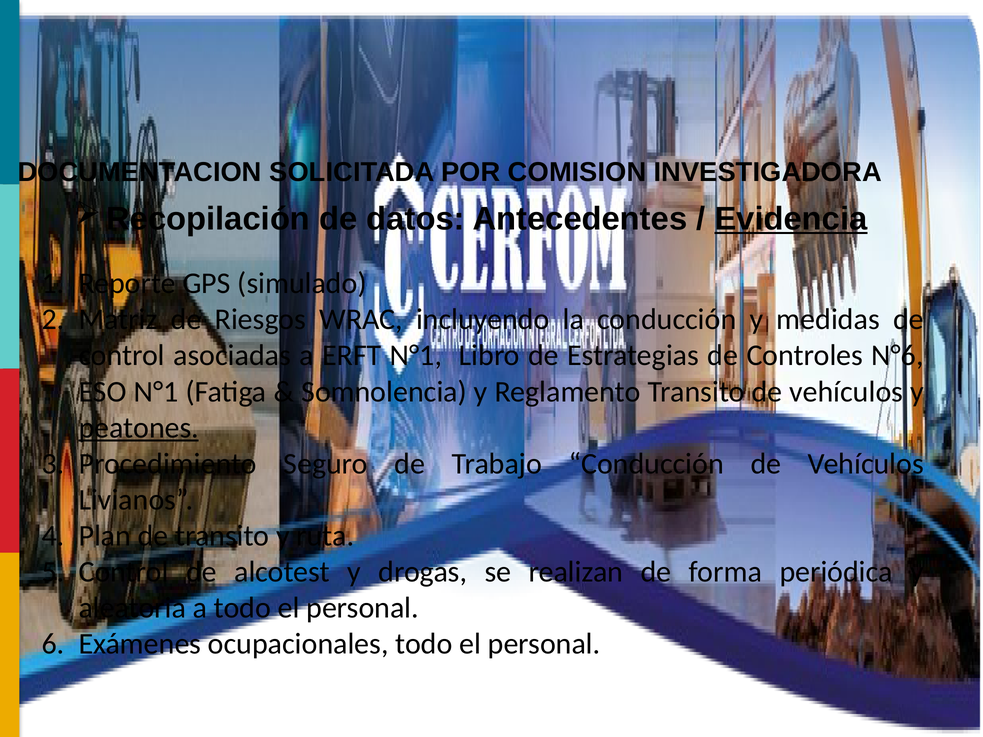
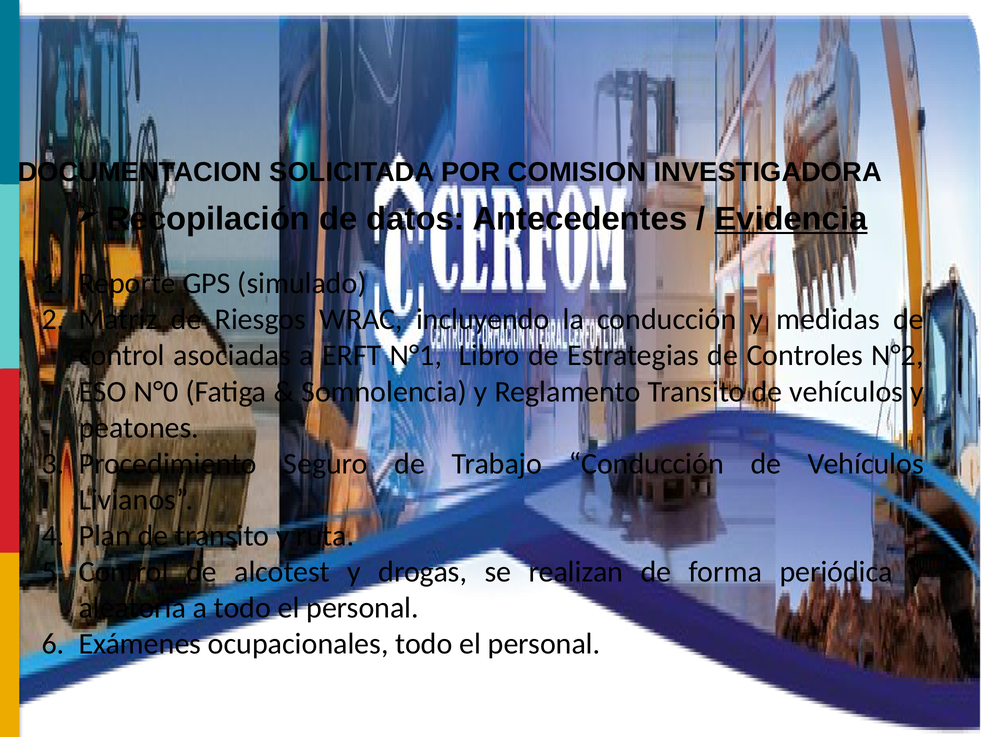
N°6: N°6 -> N°2 (898, 356)
ESO N°1: N°1 -> N°0 (156, 392)
peatones underline: present -> none (139, 428)
